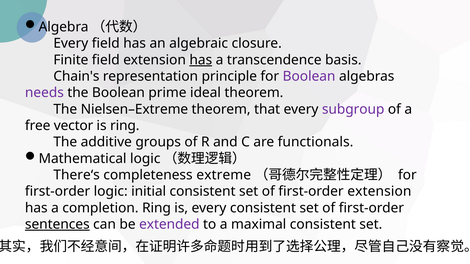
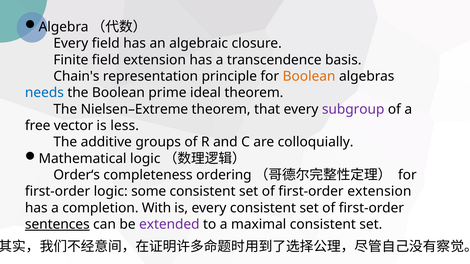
has underline: present -> none (201, 60)
Boolean colour: purple -> orange (309, 76)
needs colour: purple -> blue (44, 93)
is ring: ring -> less (125, 126)
functionals: functionals -> colloquially (316, 142)
There‘s: There‘s -> Order‘s (77, 175)
extreme: extreme -> ordering (224, 175)
initial: initial -> some (149, 192)
completion Ring: Ring -> With (157, 208)
